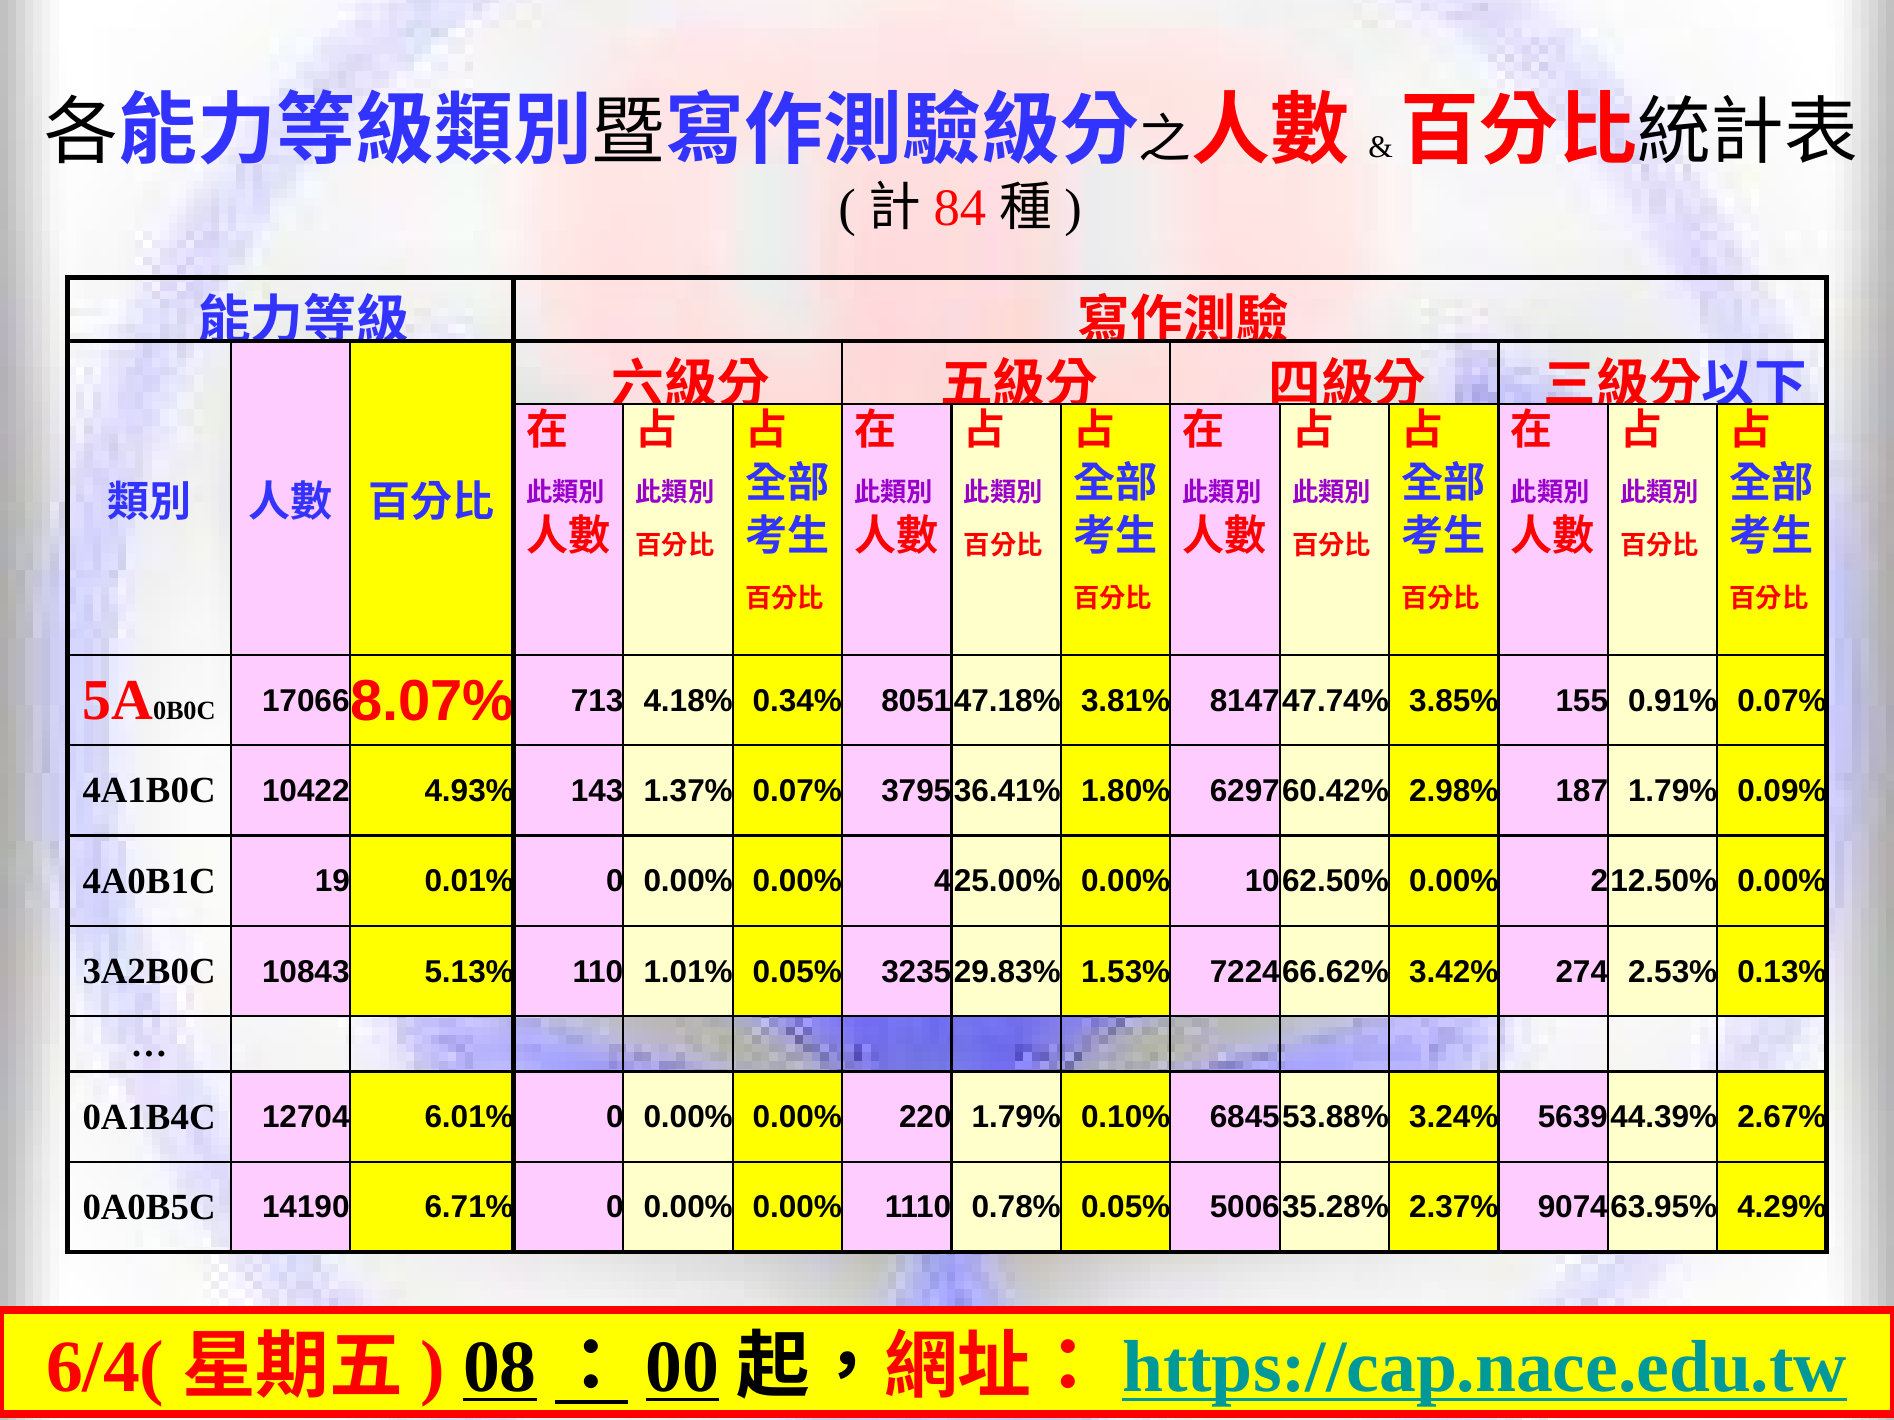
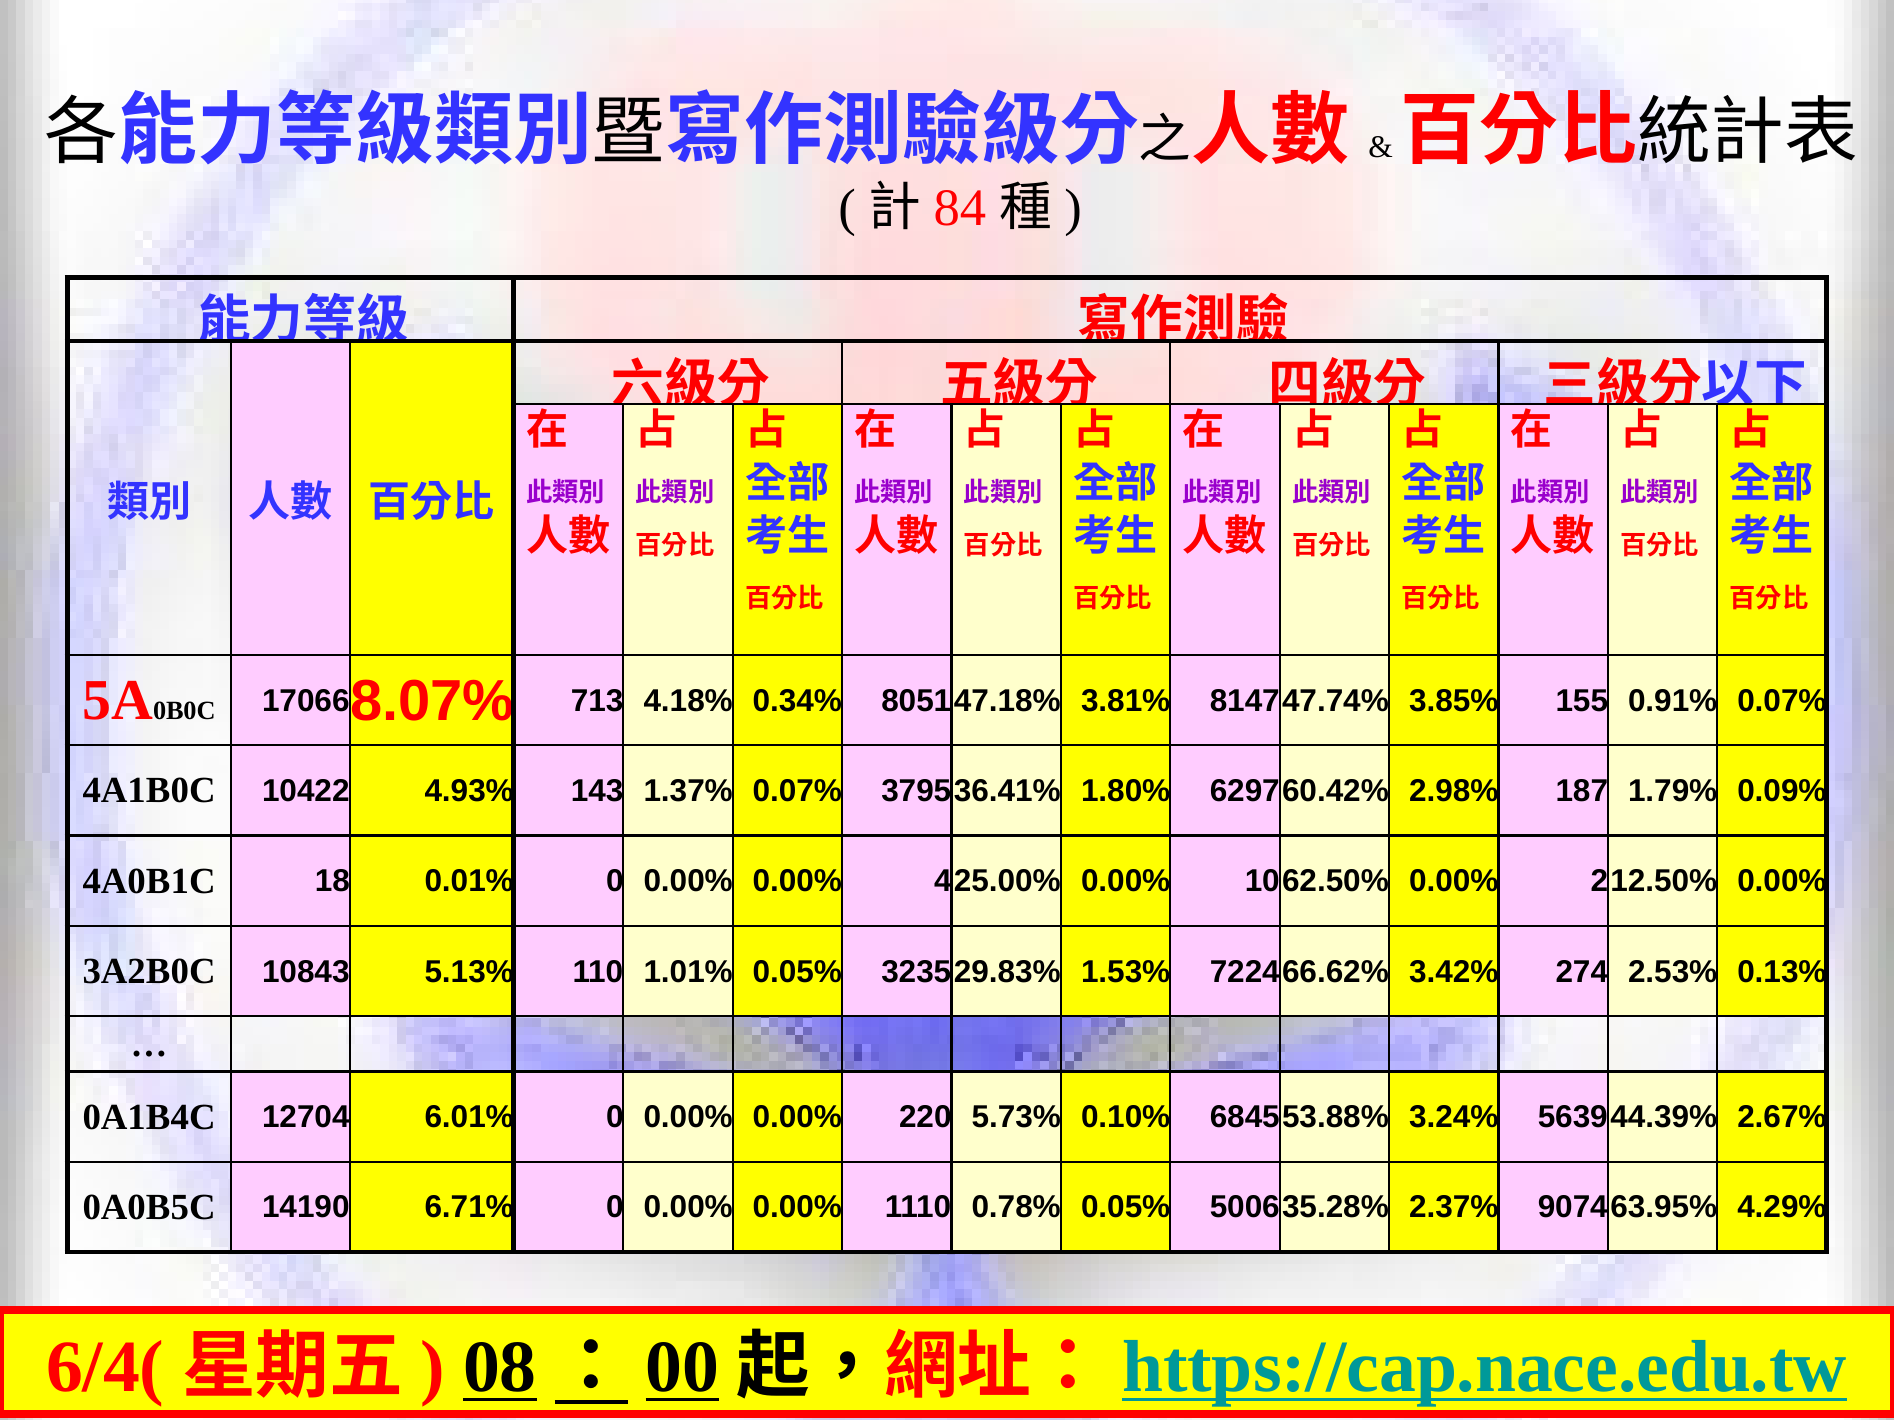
19: 19 -> 18 (332, 882)
220 1.79%: 1.79% -> 5.73% (1016, 1118)
